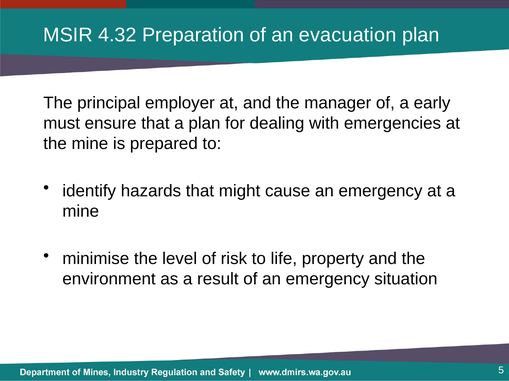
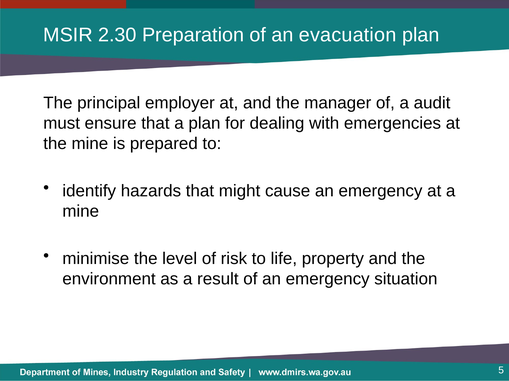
4.32: 4.32 -> 2.30 (117, 35)
early: early -> audit (432, 103)
